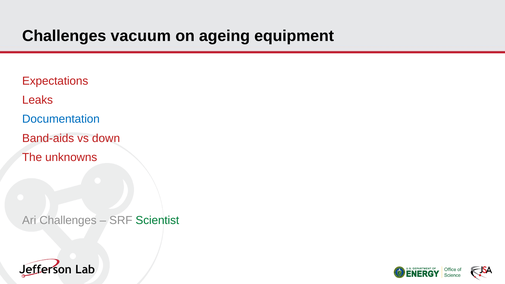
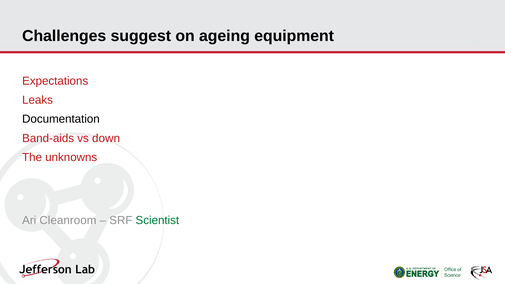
vacuum: vacuum -> suggest (141, 36)
Documentation colour: blue -> black (61, 119)
Ari Challenges: Challenges -> Cleanroom (68, 220)
